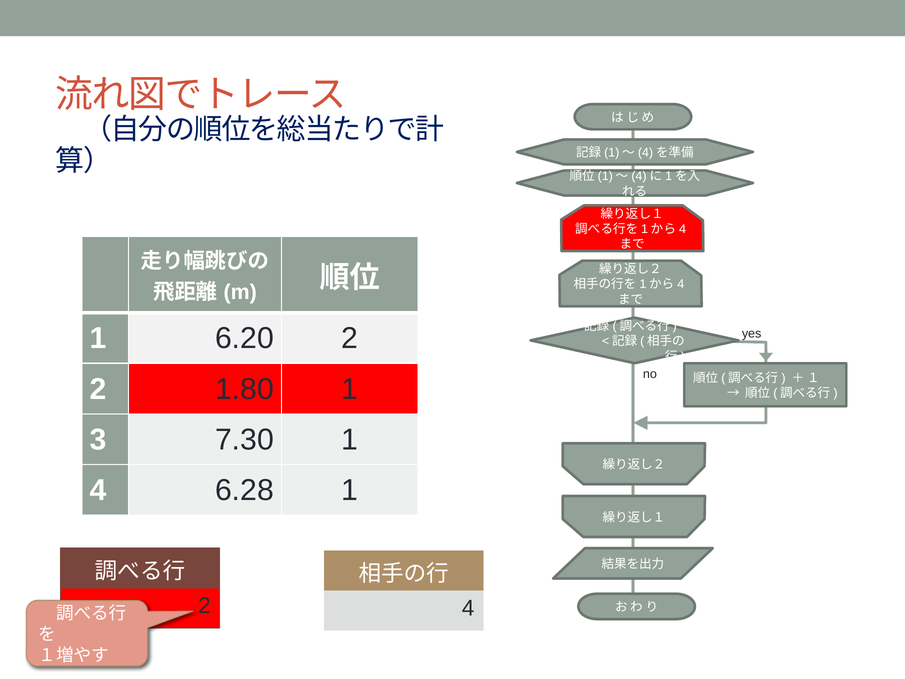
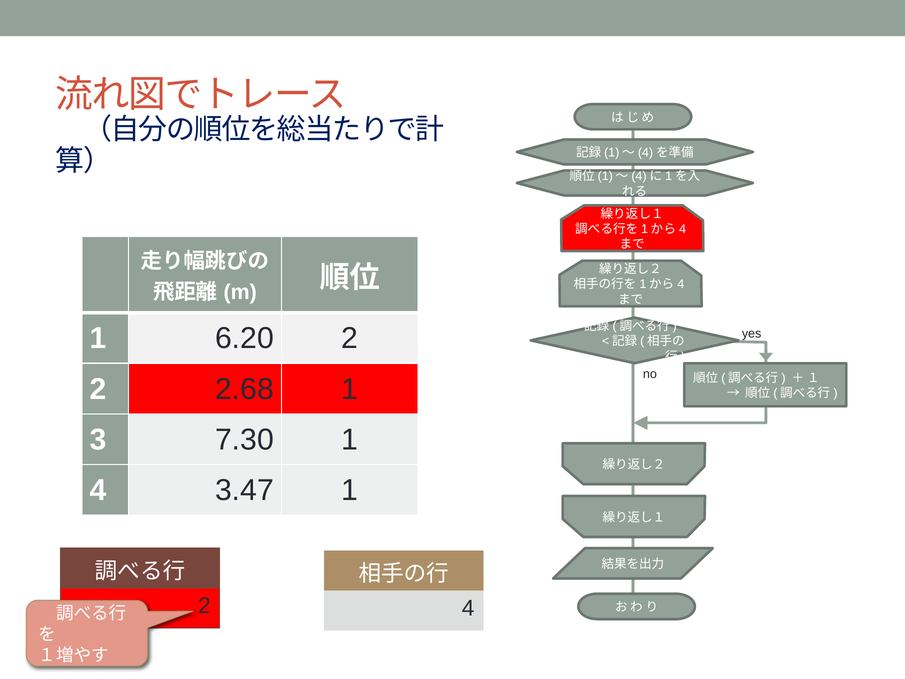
1.80: 1.80 -> 2.68 (244, 389)
6.28: 6.28 -> 3.47 (244, 490)
